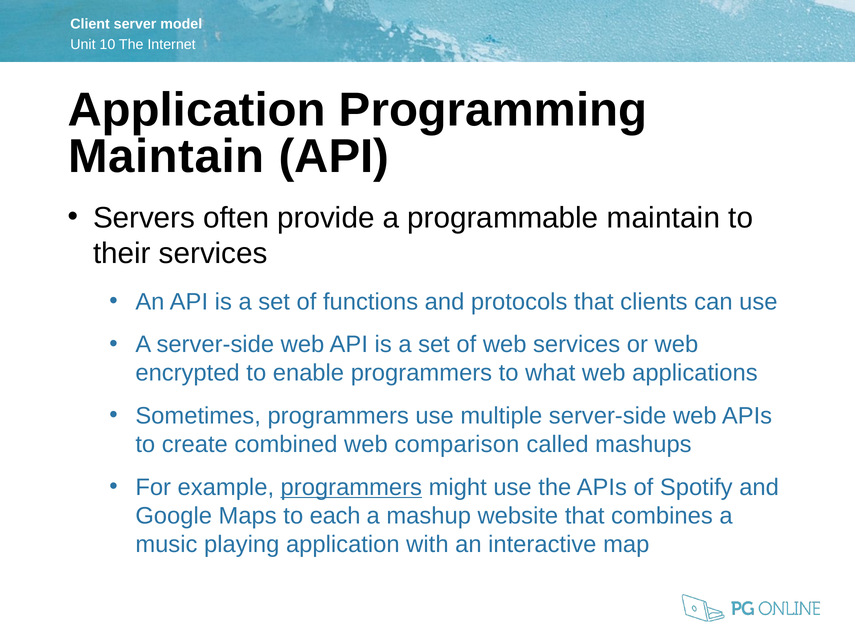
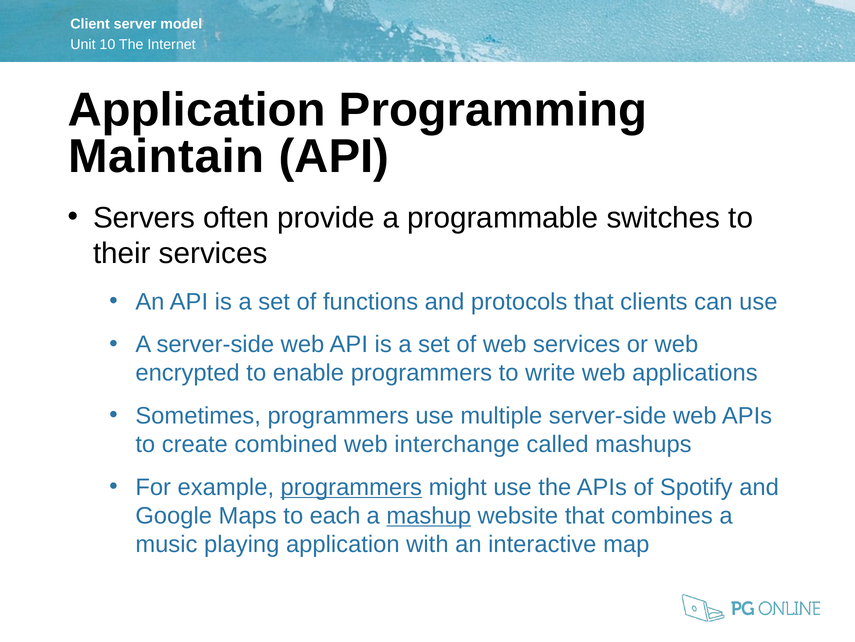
programmable maintain: maintain -> switches (663, 218)
what: what -> write (550, 373)
comparison: comparison -> interchange (457, 444)
mashup underline: none -> present (429, 515)
